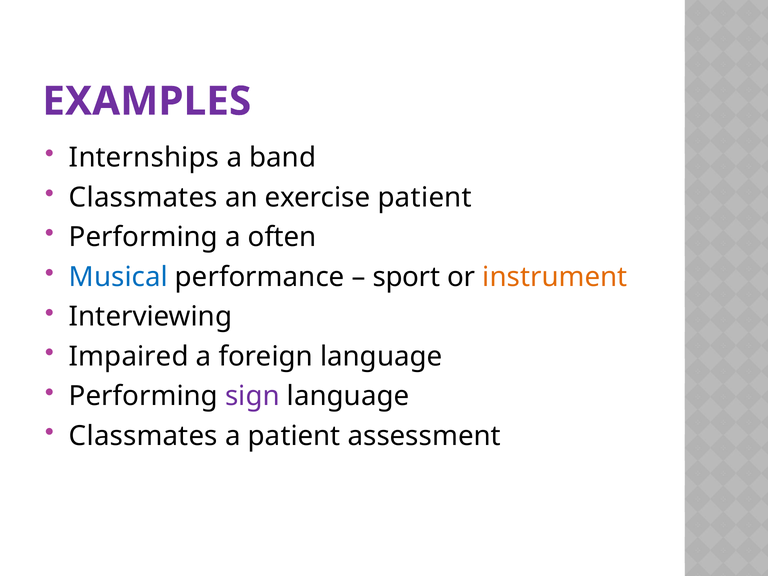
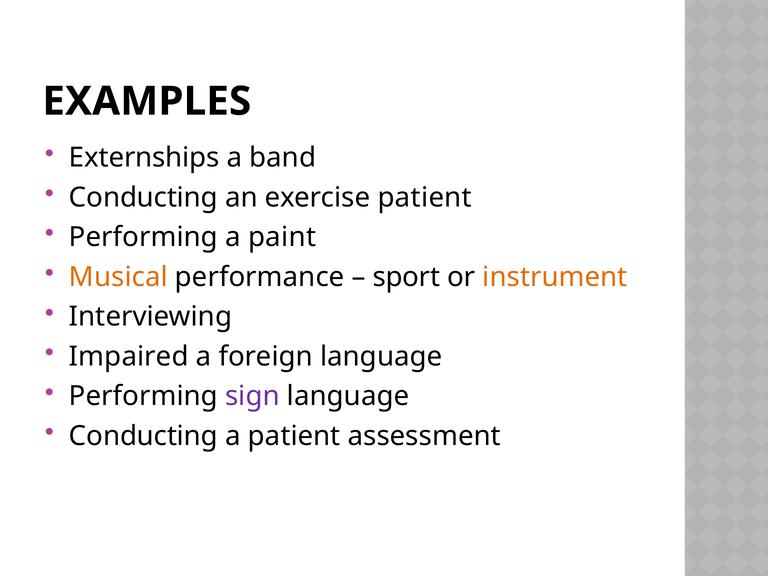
EXAMPLES colour: purple -> black (147, 101)
Internships: Internships -> Externships (144, 158)
Classmates: Classmates -> Conducting (144, 197)
often: often -> paint (282, 237)
Musical colour: blue -> orange (118, 277)
Classmates: Classmates -> Conducting (144, 436)
